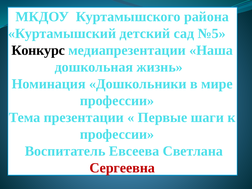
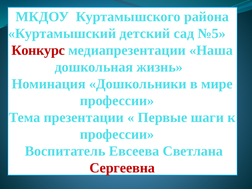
Конкурс colour: black -> red (38, 50)
